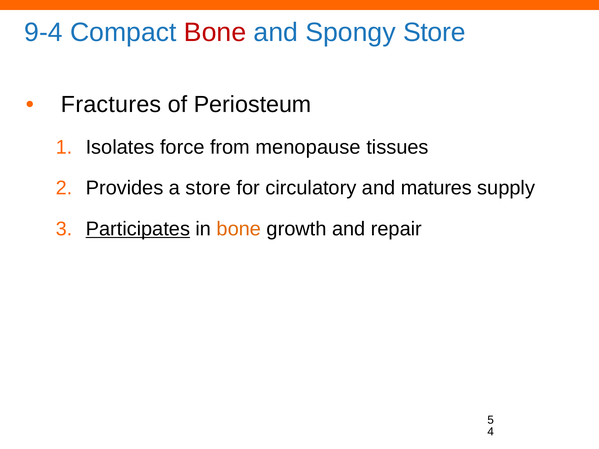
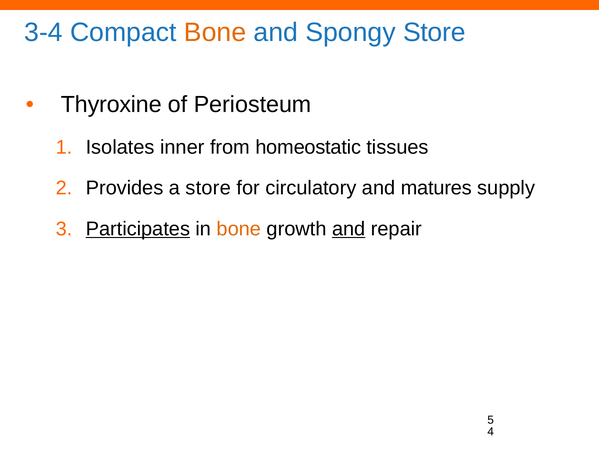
9-4: 9-4 -> 3-4 (43, 32)
Bone colour: red -> orange (215, 32)
Fractures: Fractures -> Thyroxine (111, 104)
force: force -> inner (182, 147)
menopause: menopause -> homeostatic (308, 147)
and underline: none -> present (349, 229)
